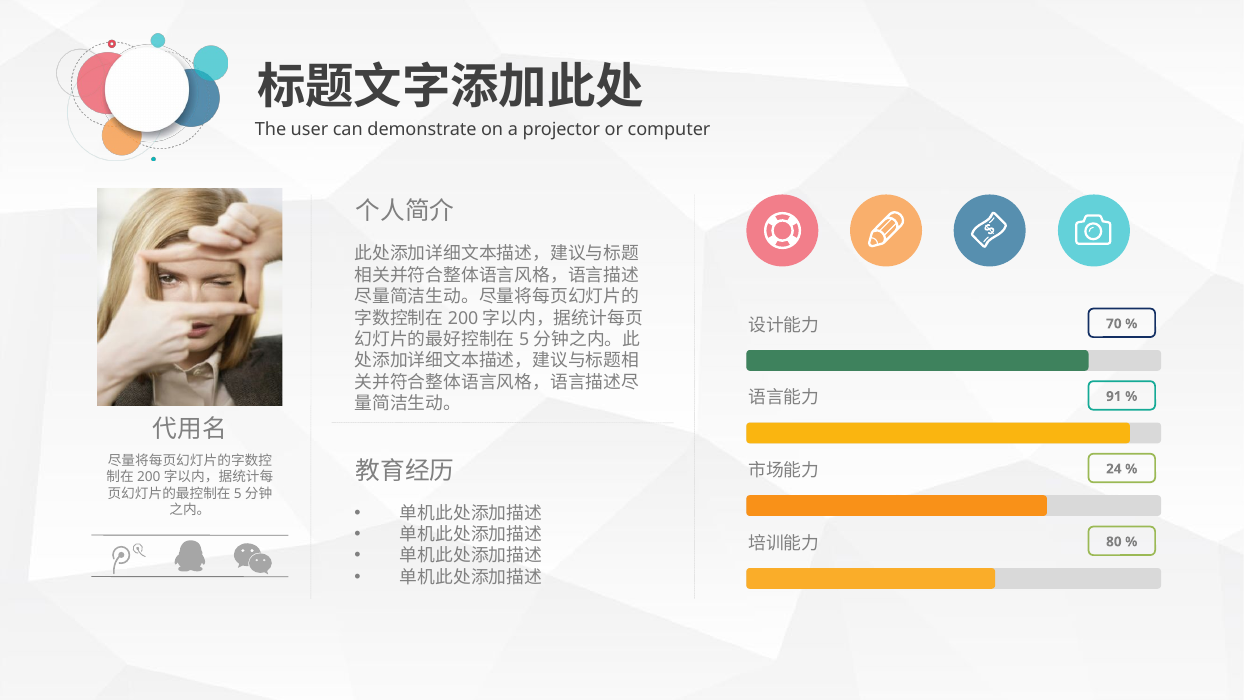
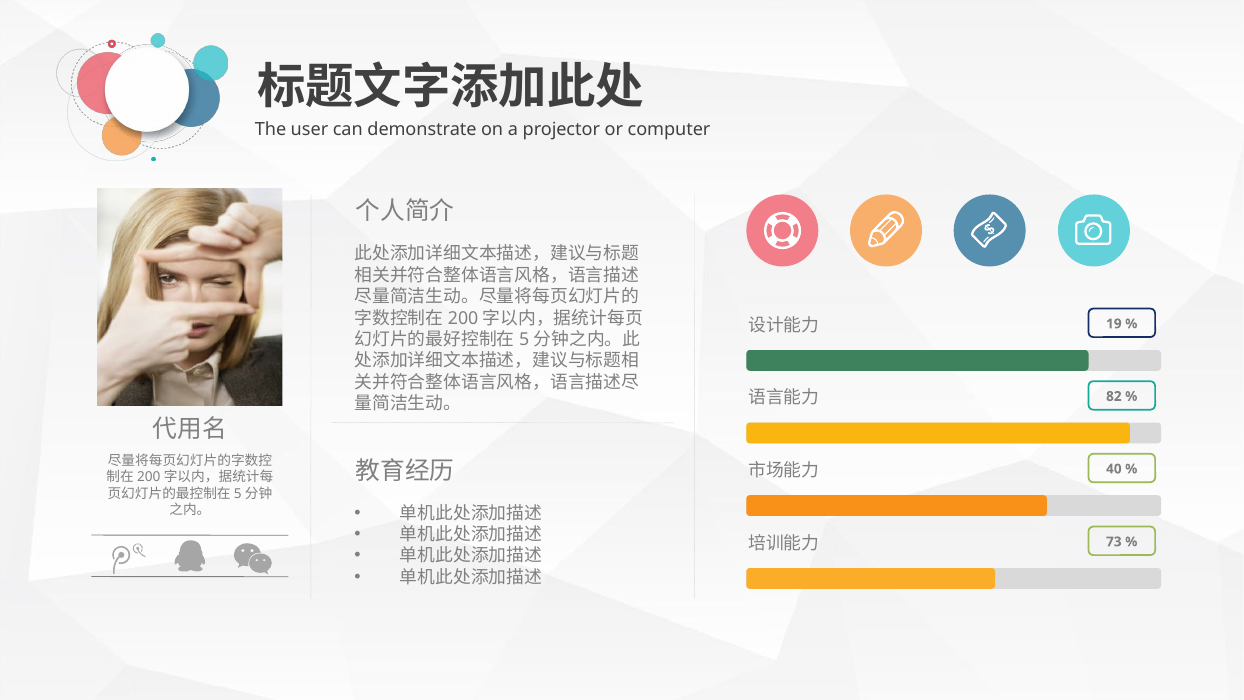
70: 70 -> 19 (1114, 324)
91: 91 -> 82 (1114, 396)
24: 24 -> 40 (1114, 469)
80: 80 -> 73 (1114, 542)
